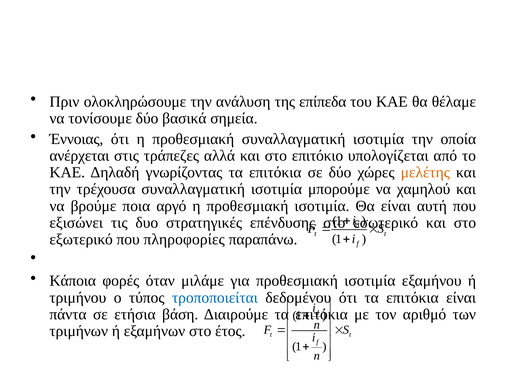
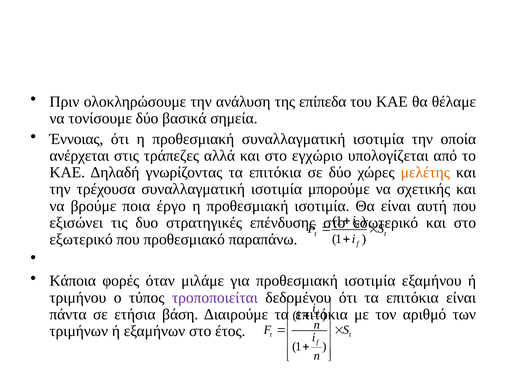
επιτόκιο: επιτόκιο -> εγχώριο (317, 156)
χαμηλού: χαμηλού -> σχετικής (424, 189)
αργό: αργό -> έργο (171, 206)
πληροφορίες: πληροφορίες -> προθεσμιακό (184, 240)
τροποποιείται colour: blue -> purple (215, 298)
